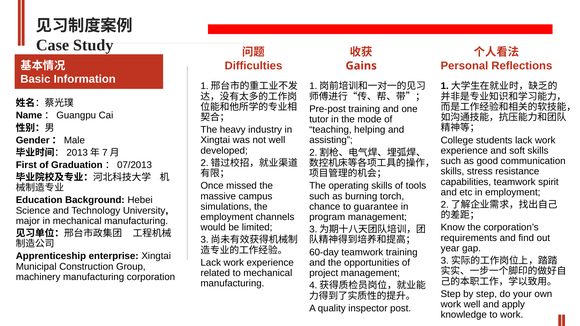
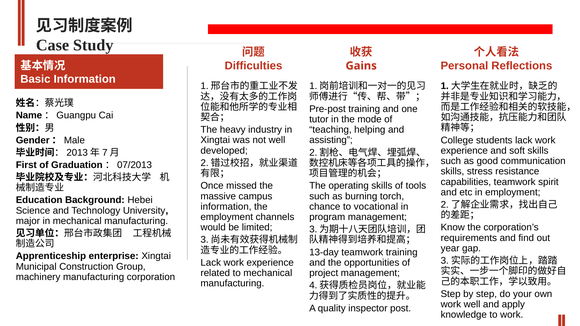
simulations: simulations -> information (226, 207)
guarantee: guarantee -> vocational (376, 207)
60-day: 60-day -> 13-day (324, 252)
